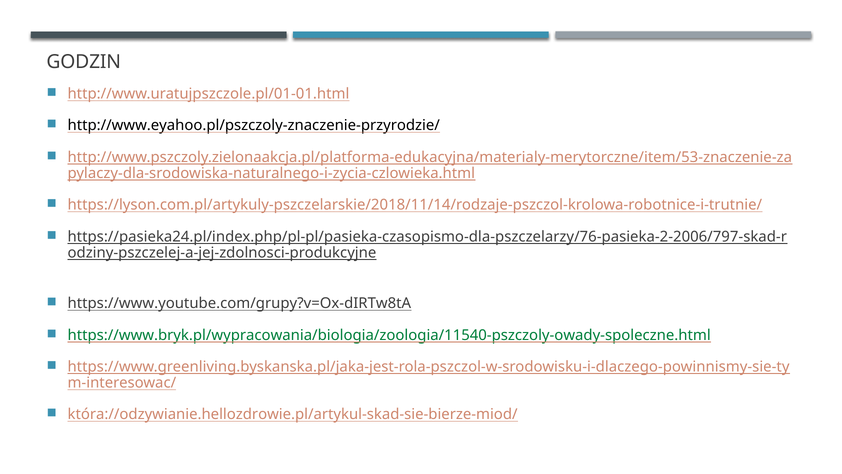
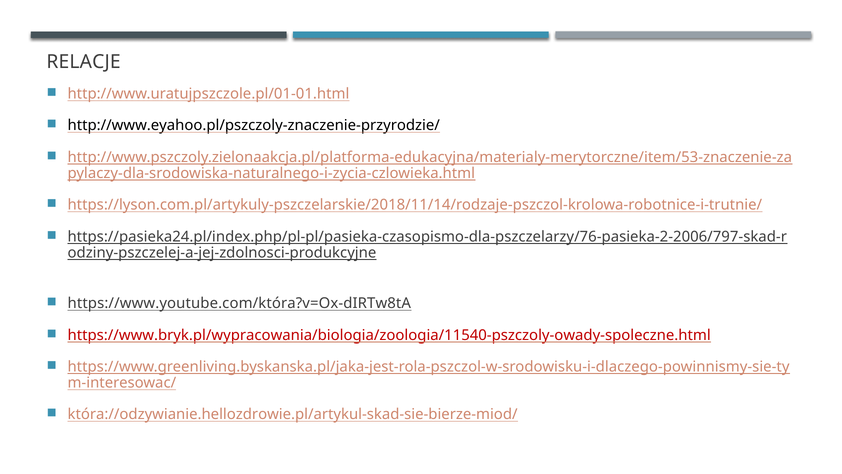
GODZIN: GODZIN -> RELACJE (84, 62)
https://www.youtube.com/grupy?v=Ox-dIRTw8tA: https://www.youtube.com/grupy?v=Ox-dIRTw8tA -> https://www.youtube.com/która?v=Ox-dIRTw8tA (239, 303)
https://www.bryk.pl/wypracowania/biologia/zoologia/11540-pszczoly-owady-spoleczne.html colour: green -> red (389, 335)
